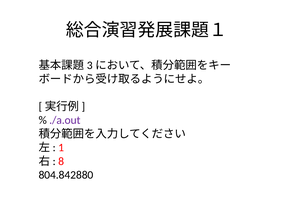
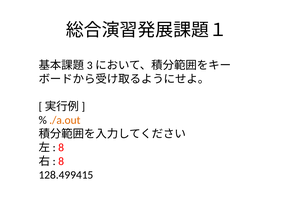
./a.out colour: purple -> orange (65, 120)
1: 1 -> 8 (61, 147)
804.842880: 804.842880 -> 128.499415 (66, 175)
